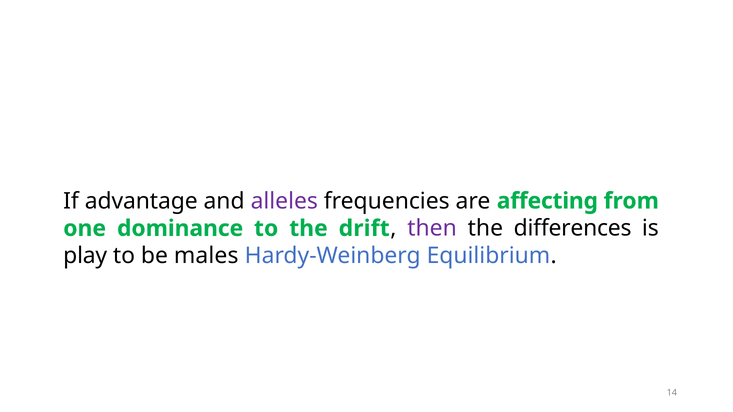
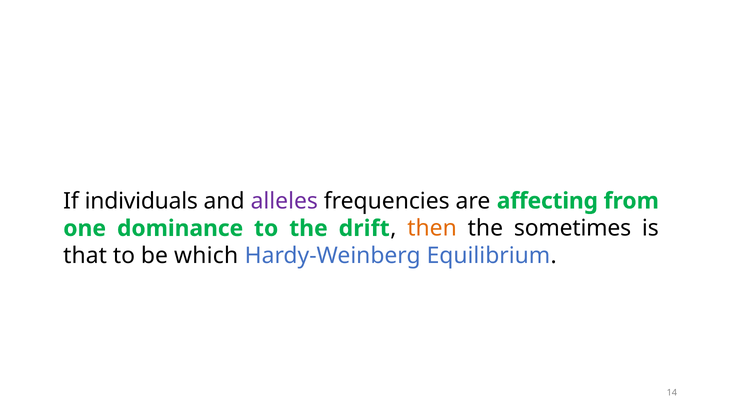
advantage: advantage -> individuals (141, 201)
then colour: purple -> orange (432, 229)
differences: differences -> sometimes (573, 229)
play: play -> that (85, 256)
males: males -> which (206, 256)
